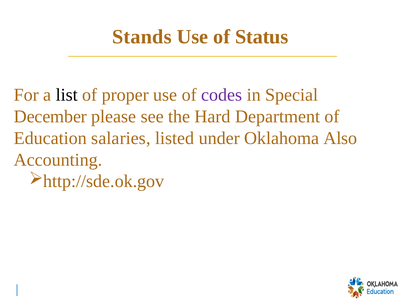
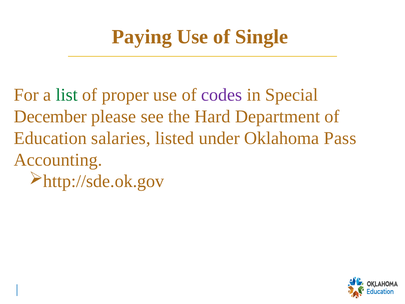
Stands: Stands -> Paying (142, 37)
Status: Status -> Single (262, 37)
list colour: black -> green (67, 95)
Also: Also -> Pass (340, 138)
